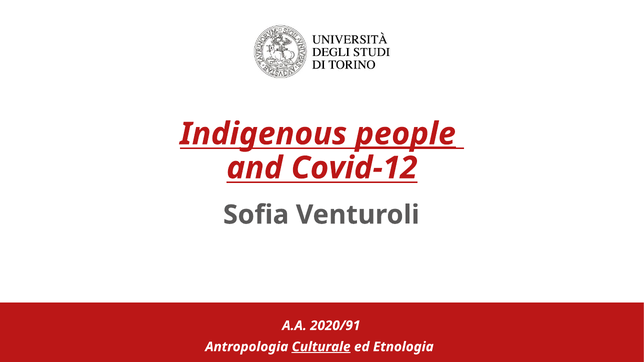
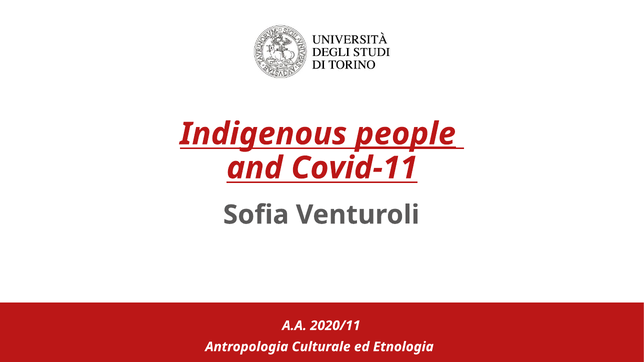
Covid-12: Covid-12 -> Covid-11 (354, 168)
2020/91: 2020/91 -> 2020/11 (335, 326)
Culturale underline: present -> none (321, 347)
